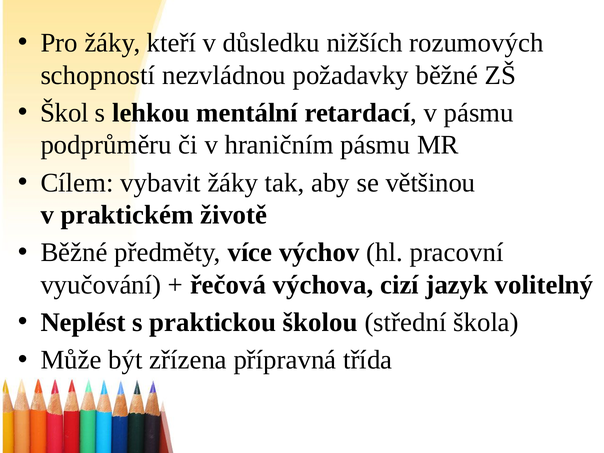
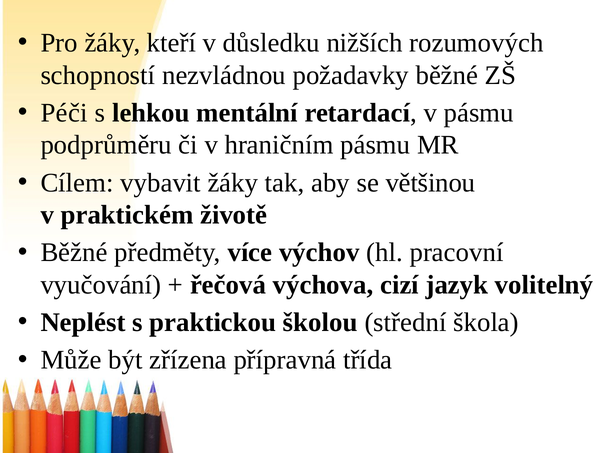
Škol: Škol -> Péči (64, 113)
